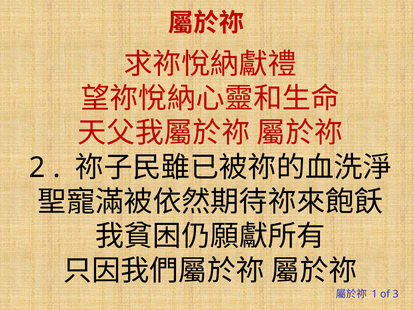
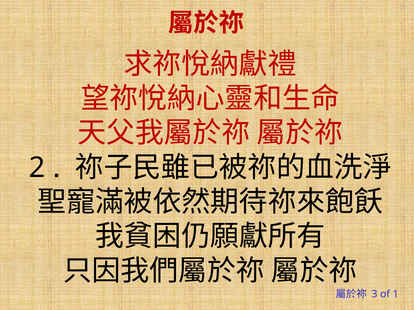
1: 1 -> 3 (375, 295)
3: 3 -> 1 (396, 295)
